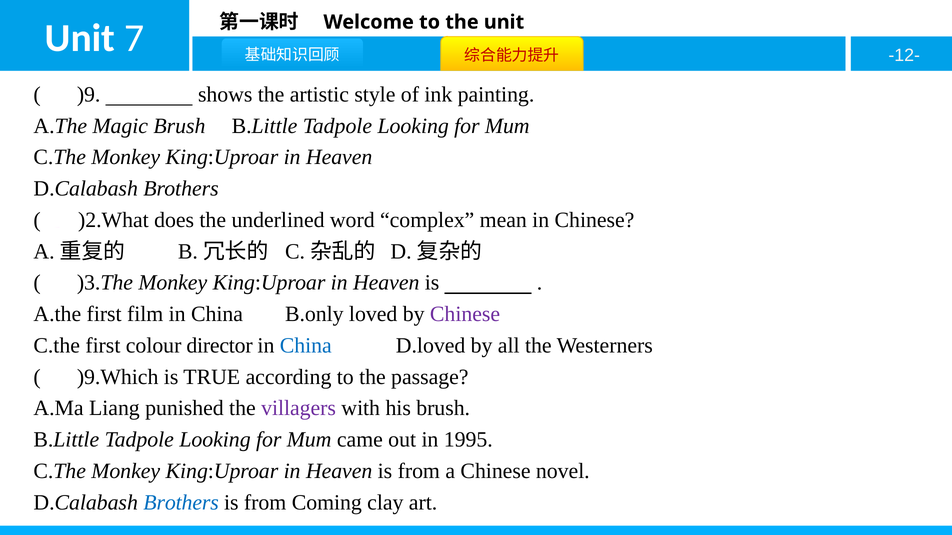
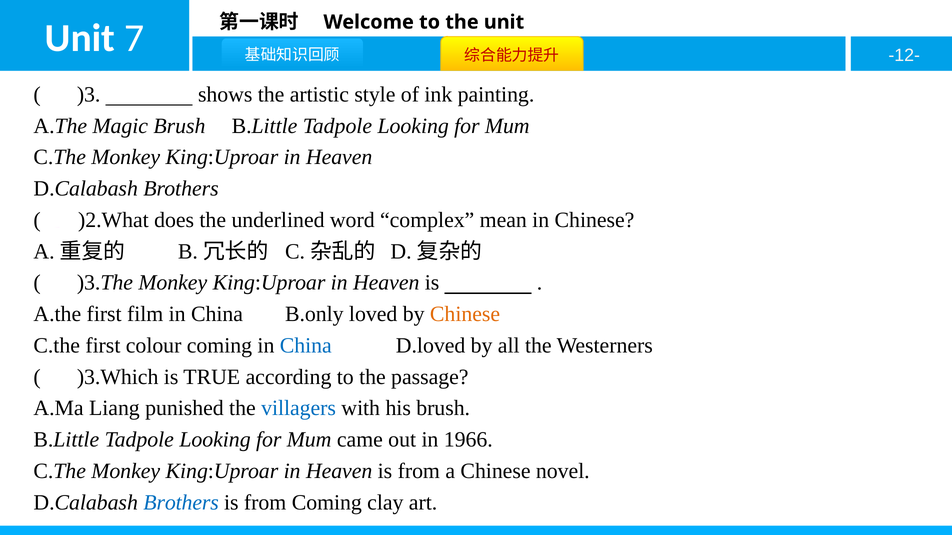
)9: )9 -> )3 (89, 95)
Chinese colour: purple -> orange (465, 314)
colour director: director -> coming (219, 346)
)9.Which: )9.Which -> )3.Which (118, 377)
villagers colour: purple -> blue (299, 409)
1995: 1995 -> 1966 (468, 440)
